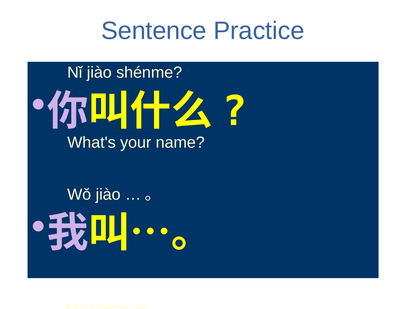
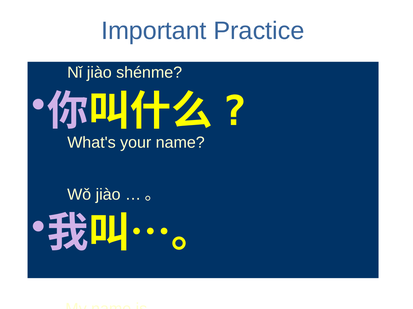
Sentence: Sentence -> Important (154, 31)
